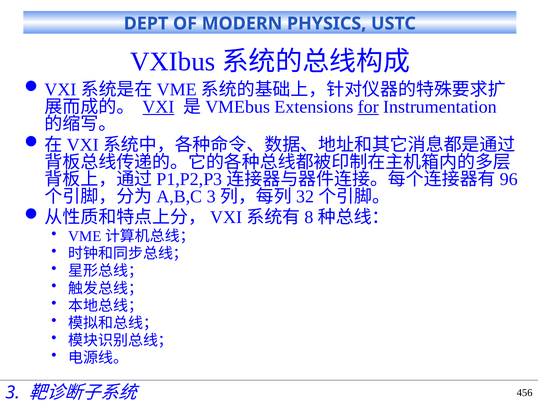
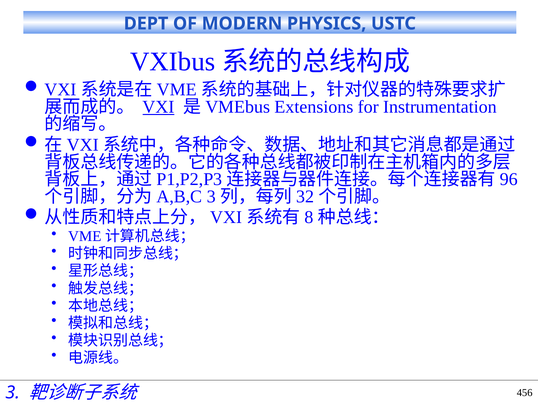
for underline: present -> none (368, 107)
